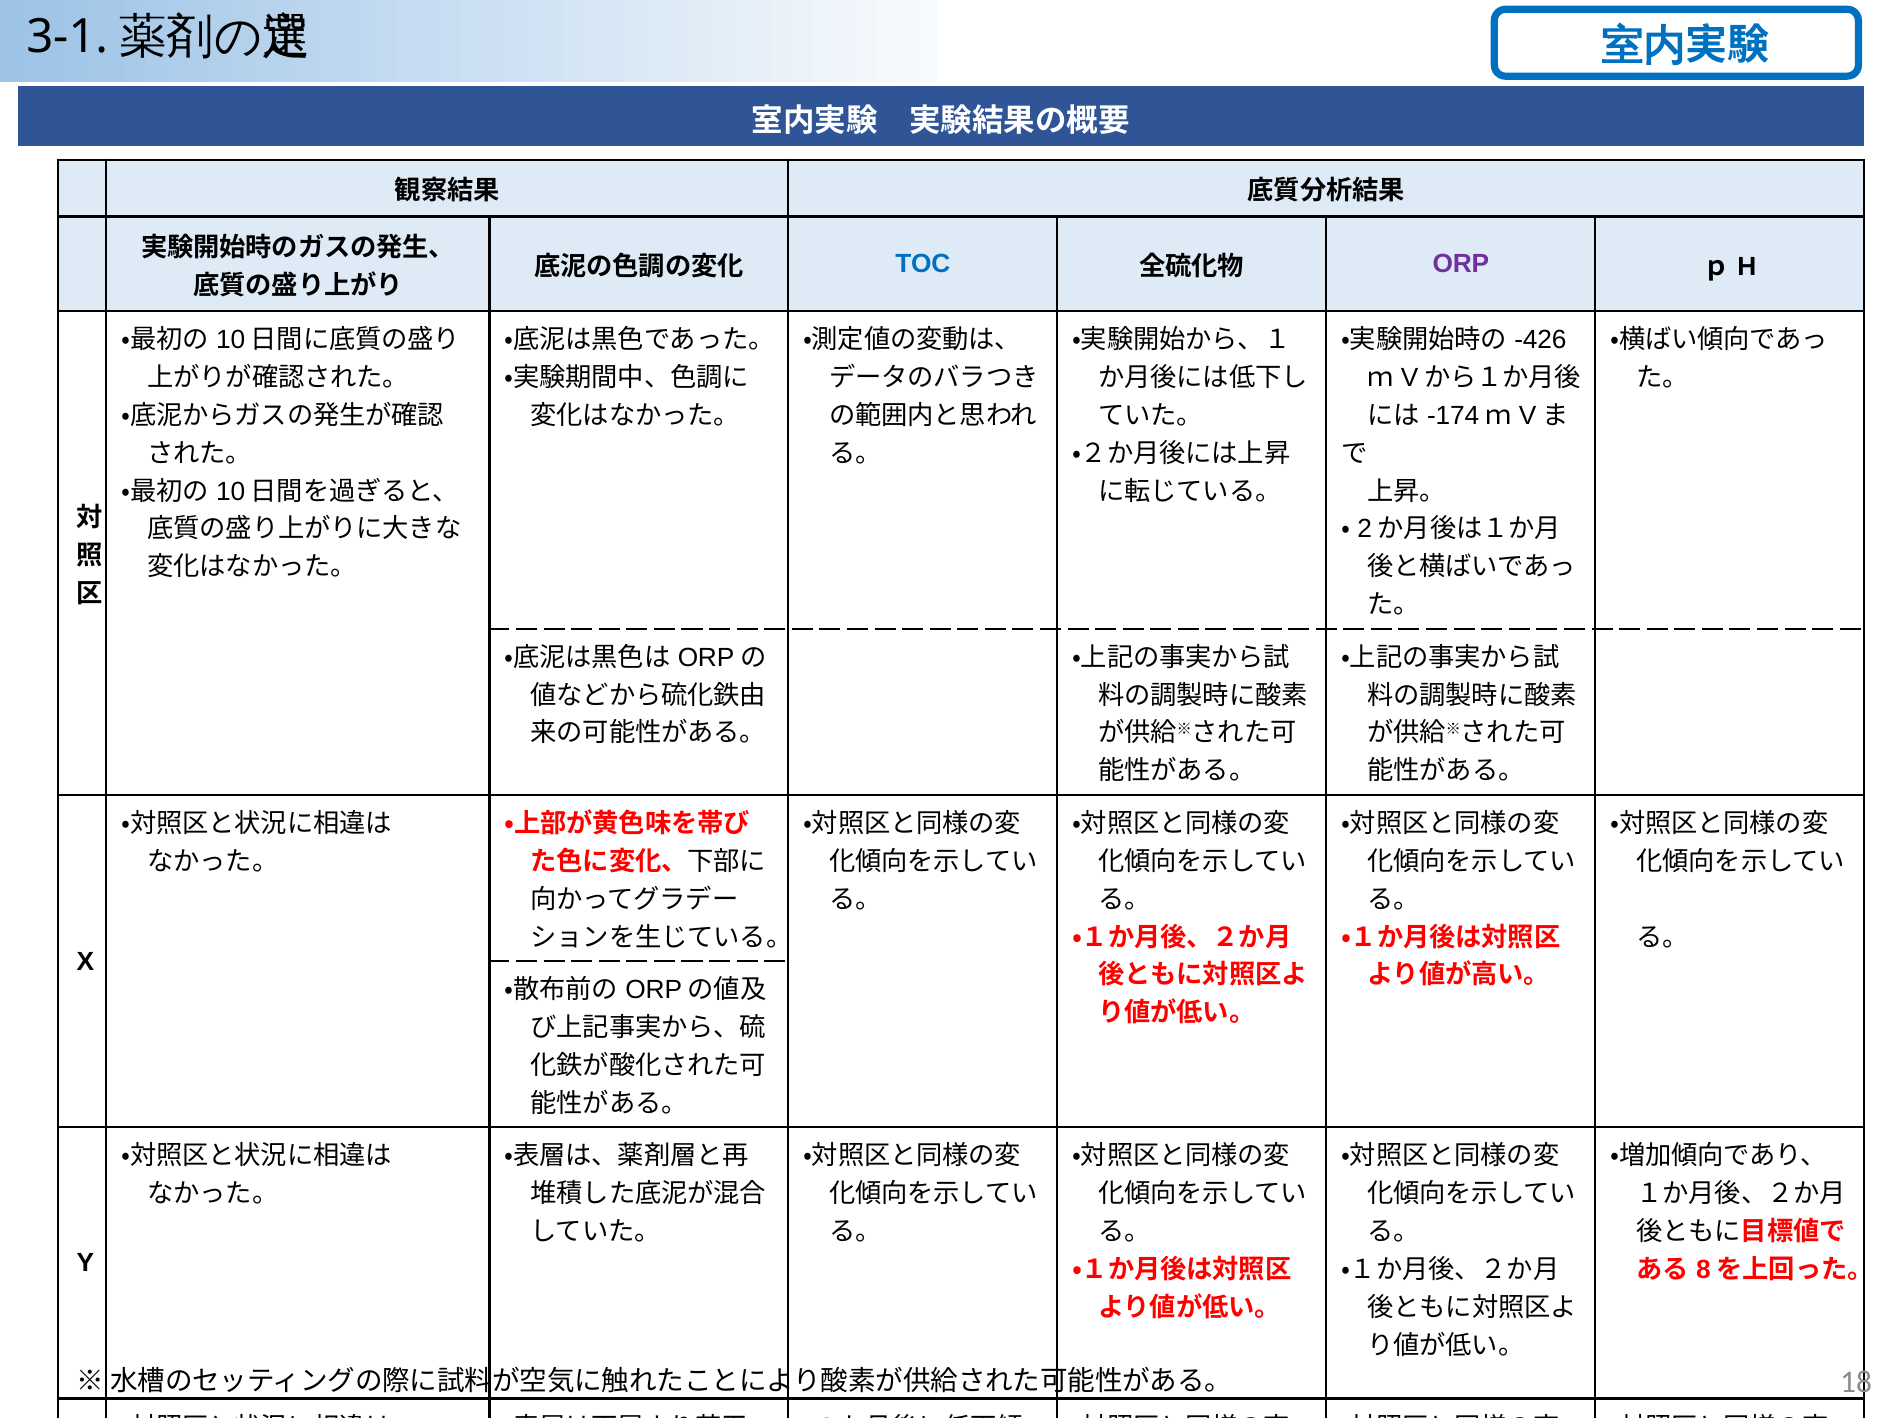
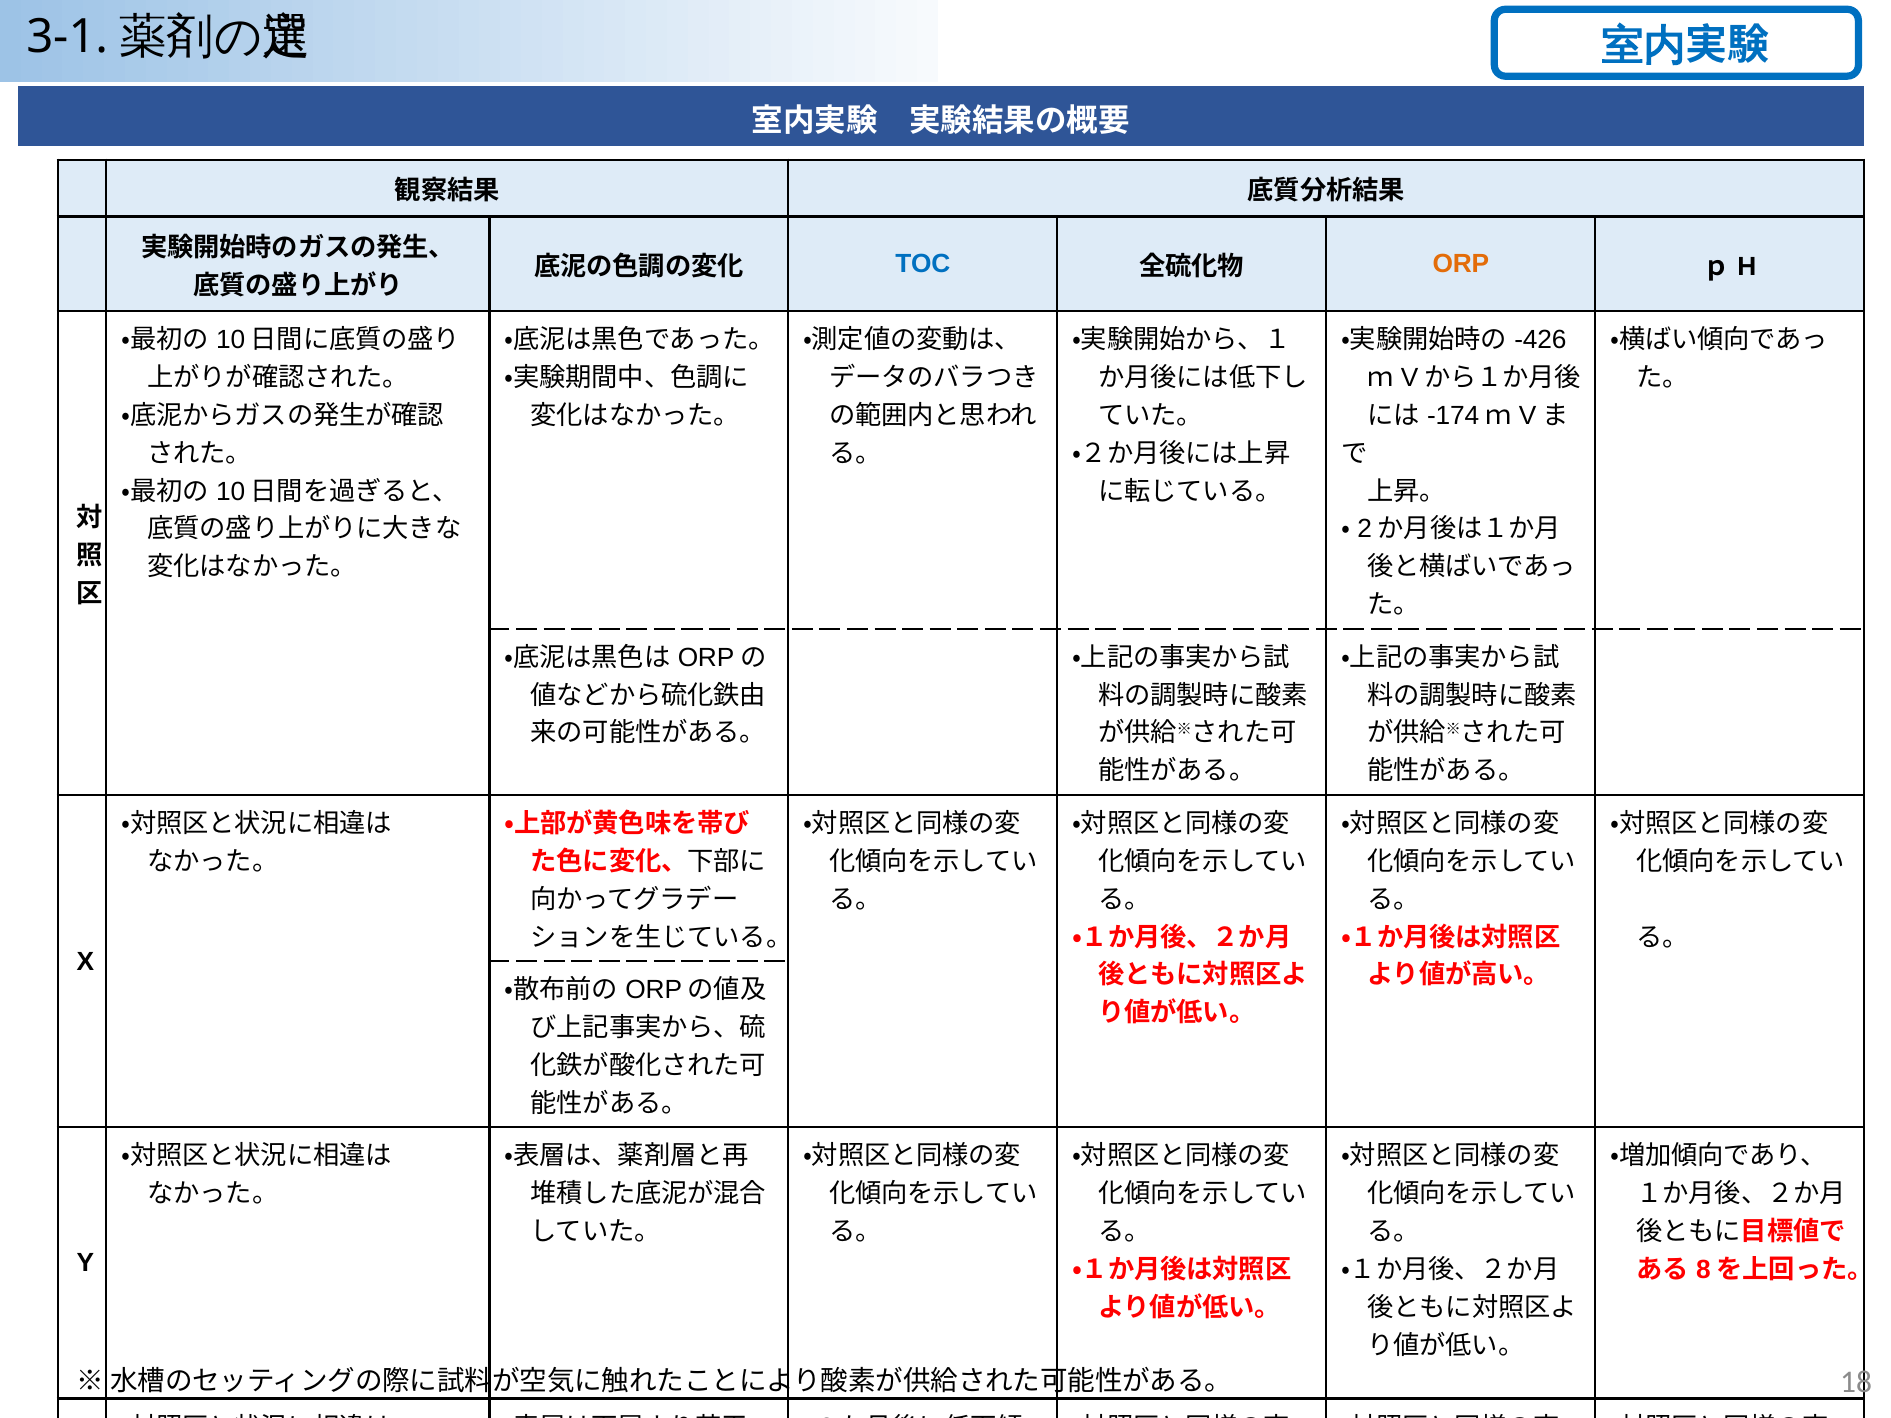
ORP colour: purple -> orange (1461, 264)
